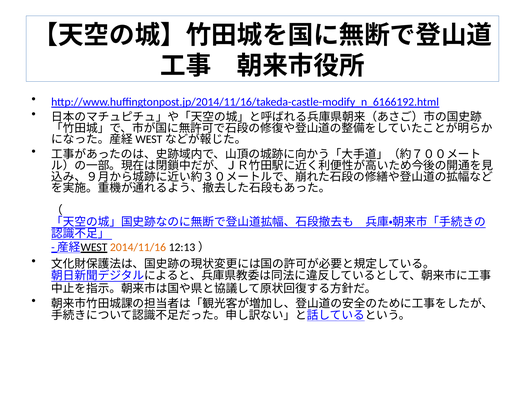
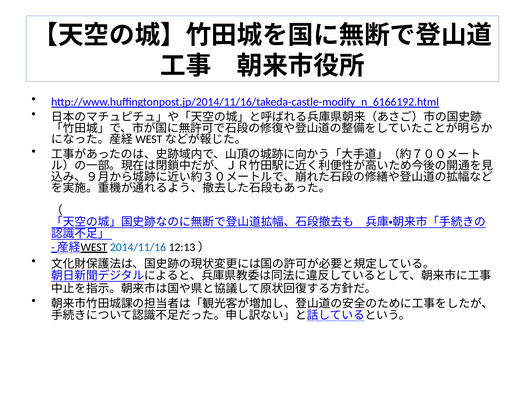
2014/11/16 colour: orange -> blue (138, 247)
